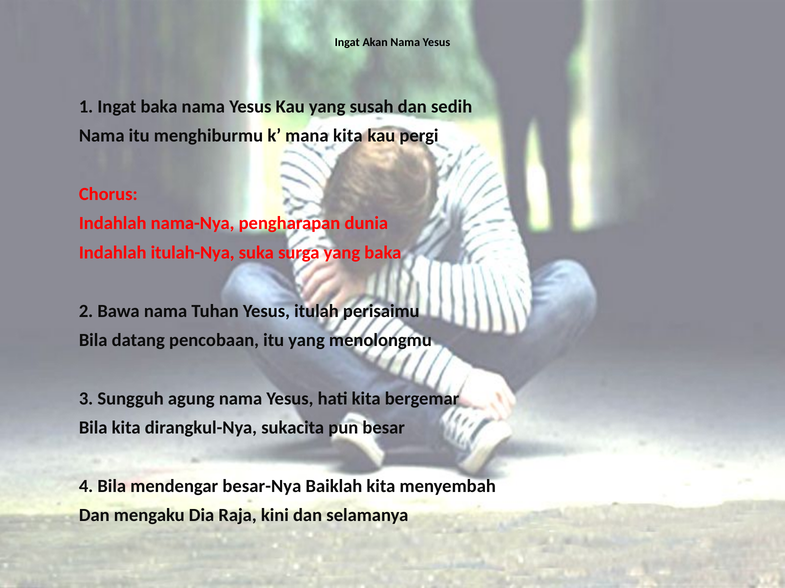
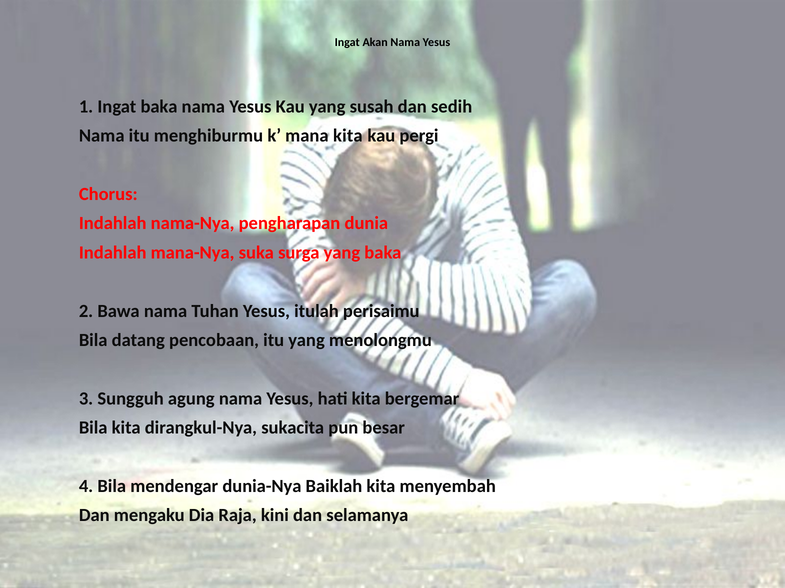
itulah-Nya: itulah-Nya -> mana-Nya (193, 253)
besar-Nya: besar-Nya -> dunia-Nya (262, 487)
